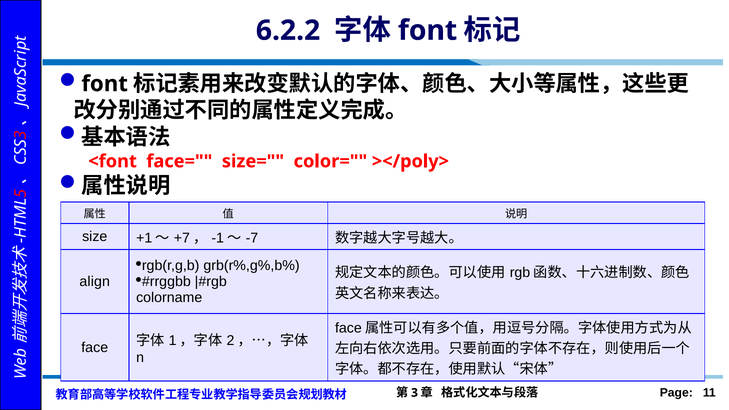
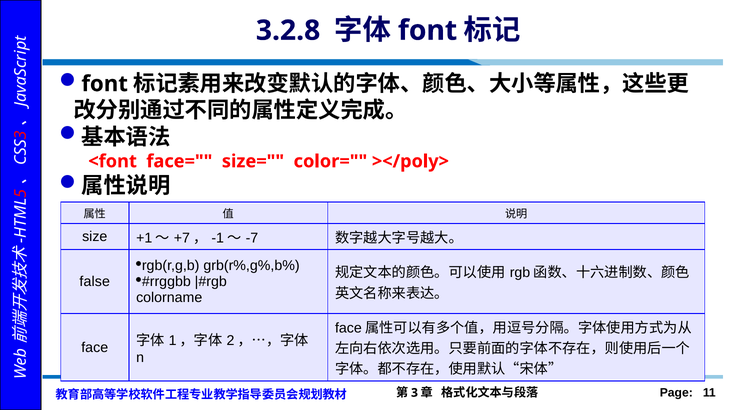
6.2.2: 6.2.2 -> 3.2.8 (288, 30)
align: align -> false (95, 282)
